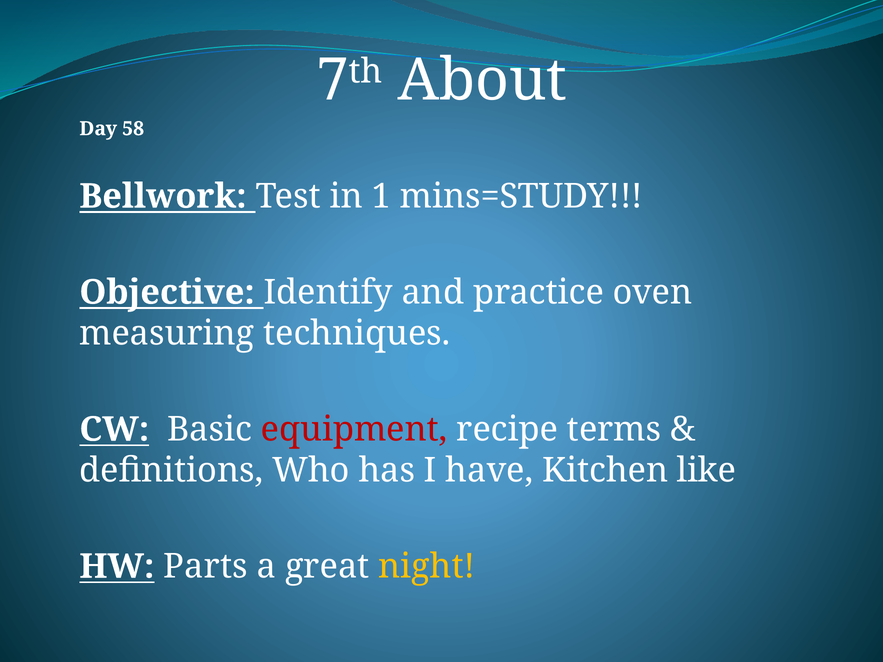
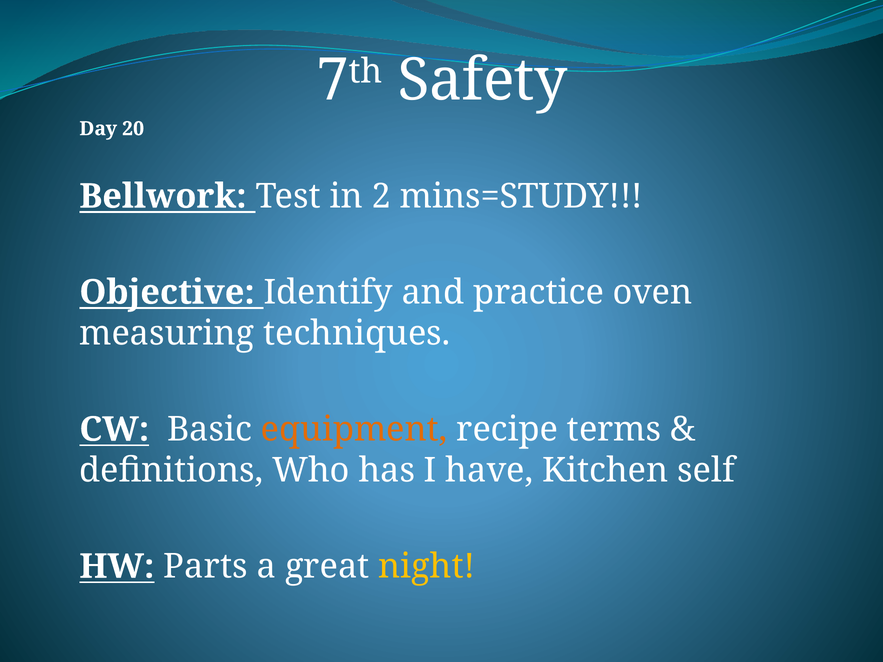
About: About -> Safety (483, 81)
58: 58 -> 20 (133, 129)
1: 1 -> 2 (381, 196)
equipment colour: red -> orange (354, 430)
like: like -> self (706, 471)
